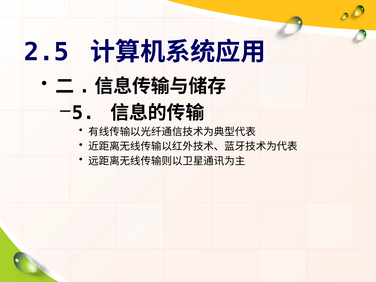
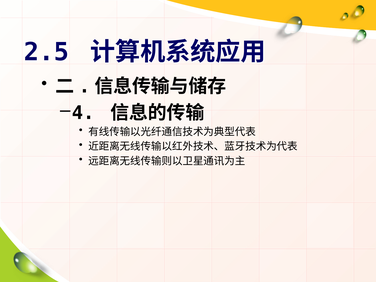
5: 5 -> 4 (83, 113)
